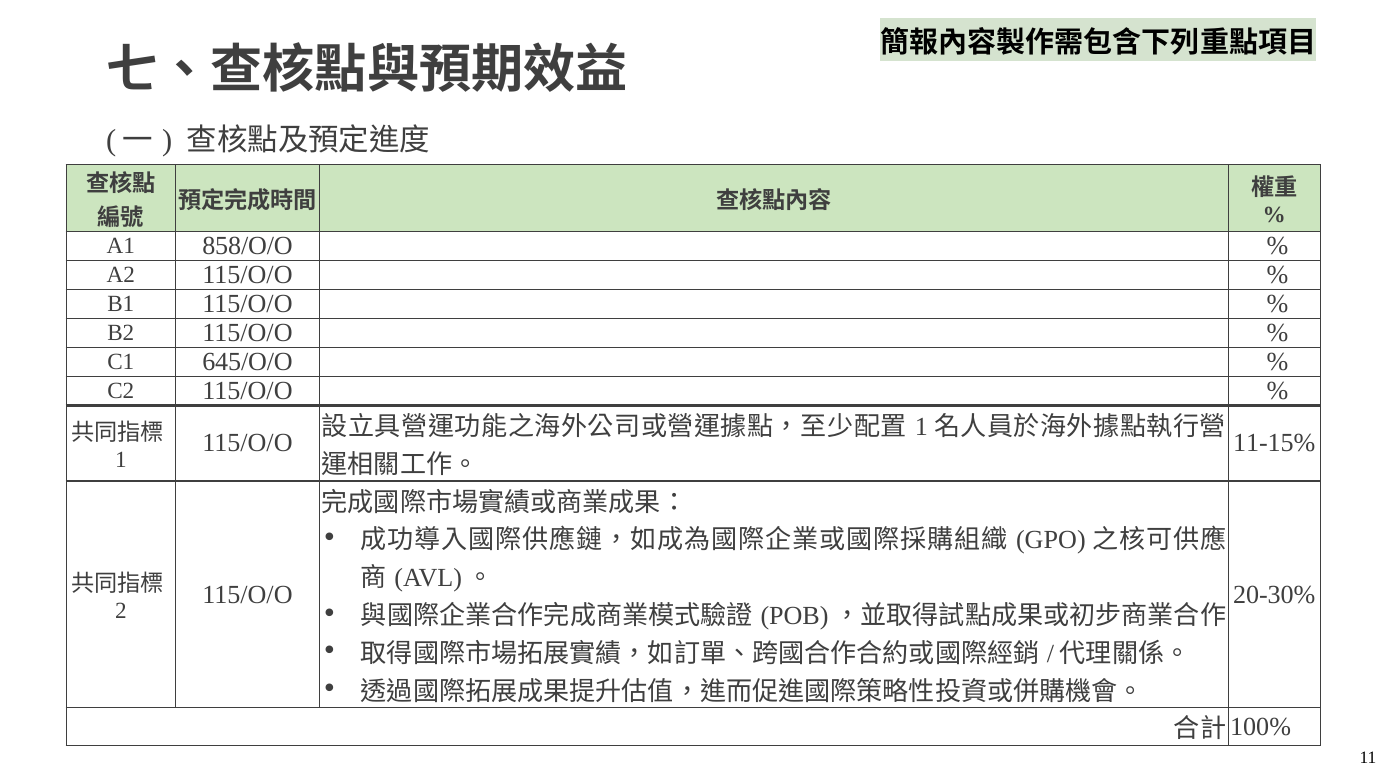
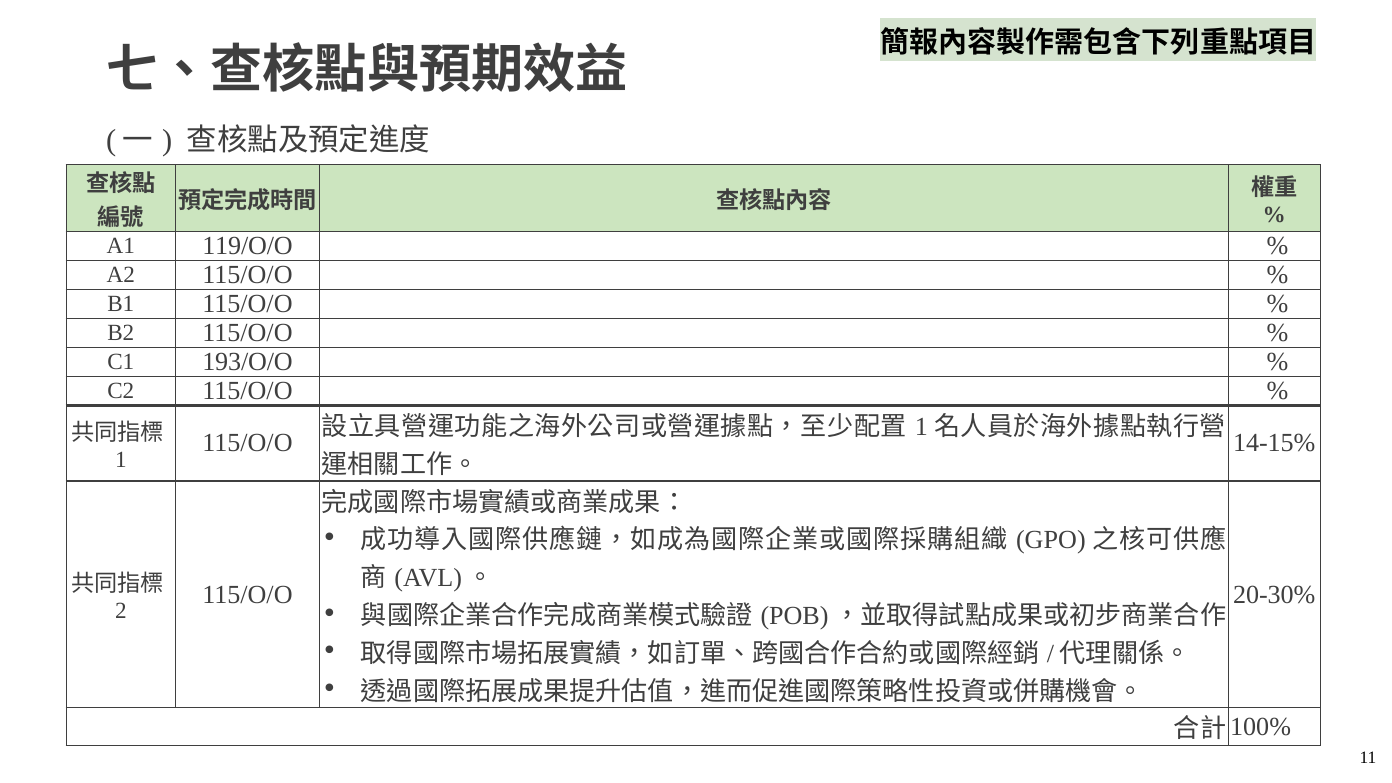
858/O/O: 858/O/O -> 119/O/O (248, 246)
645/O/O: 645/O/O -> 193/O/O (248, 362)
11-15%: 11-15% -> 14-15% (1274, 443)
